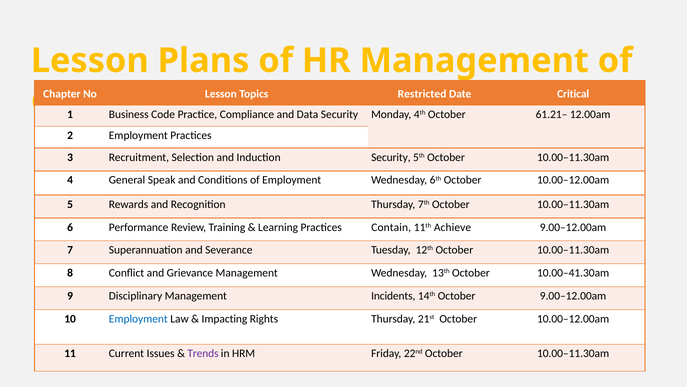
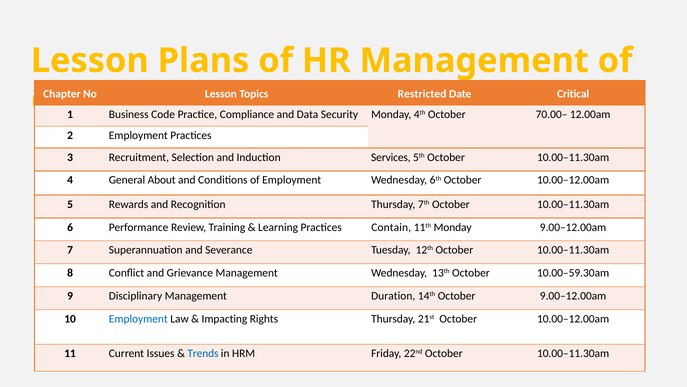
61.21–: 61.21– -> 70.00– (552, 114)
Induction Security: Security -> Services (391, 157)
Speak: Speak -> About (162, 180)
11th Achieve: Achieve -> Monday (453, 227)
10.00–41.30am: 10.00–41.30am -> 10.00–59.30am (573, 273)
Incidents: Incidents -> Duration (393, 296)
Trends colour: purple -> blue (203, 353)
